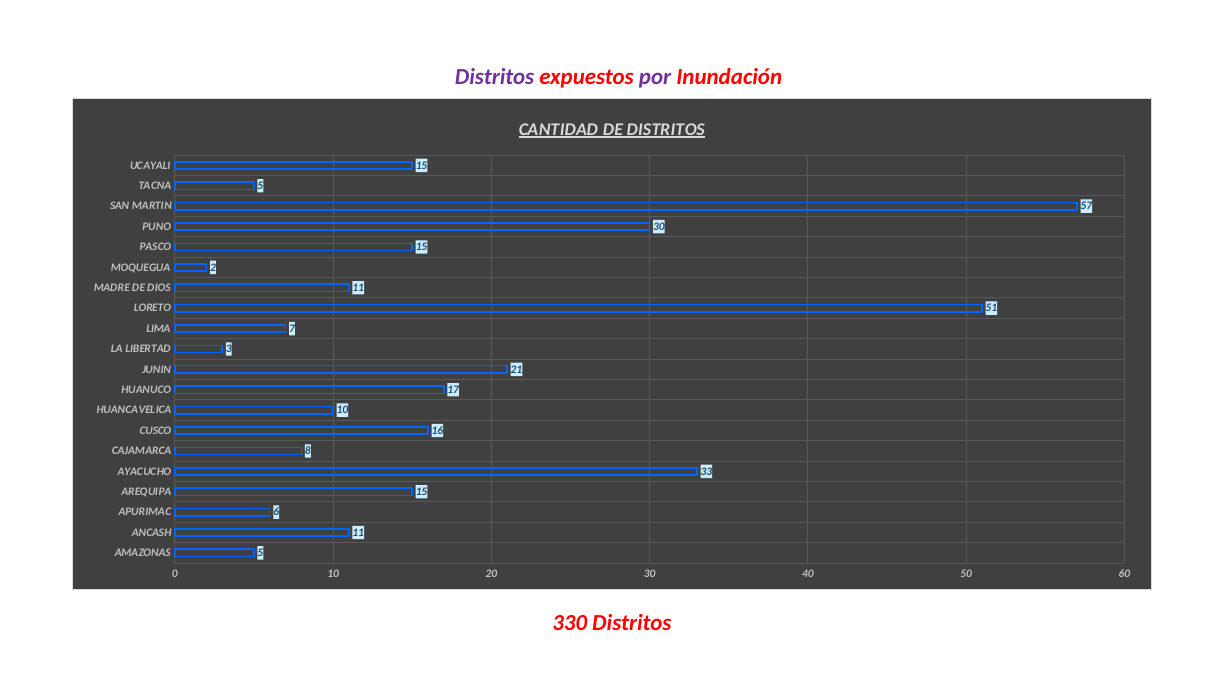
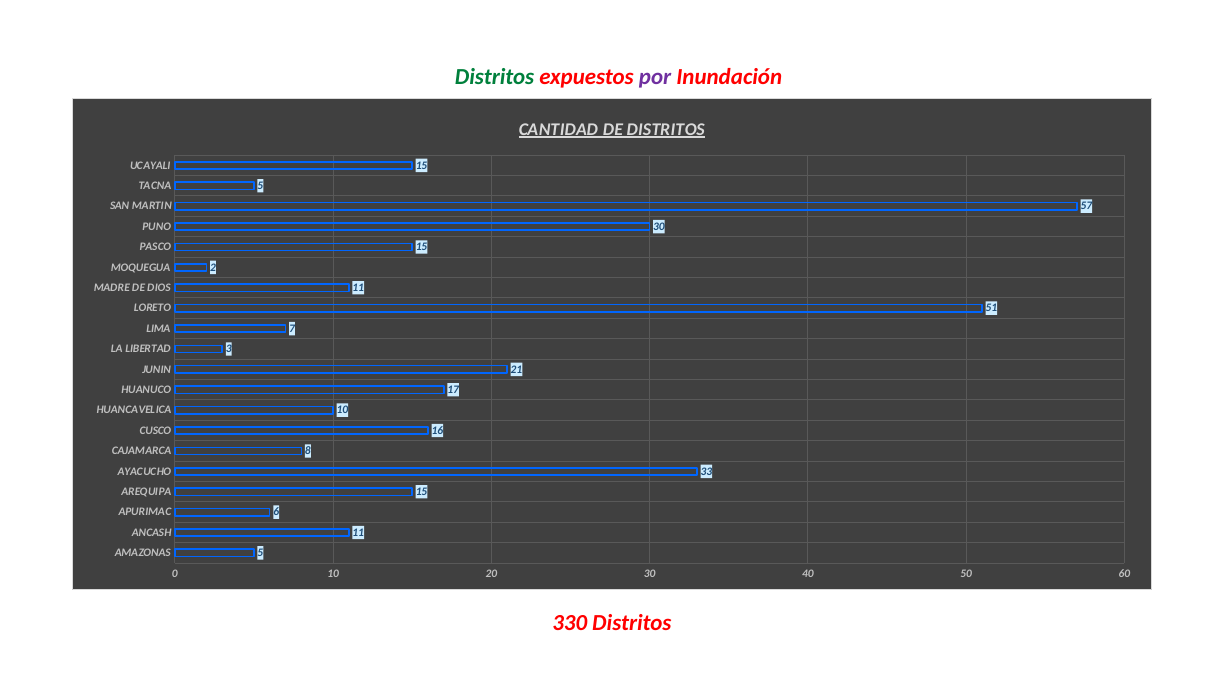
Distritos colour: purple -> green (495, 77)
